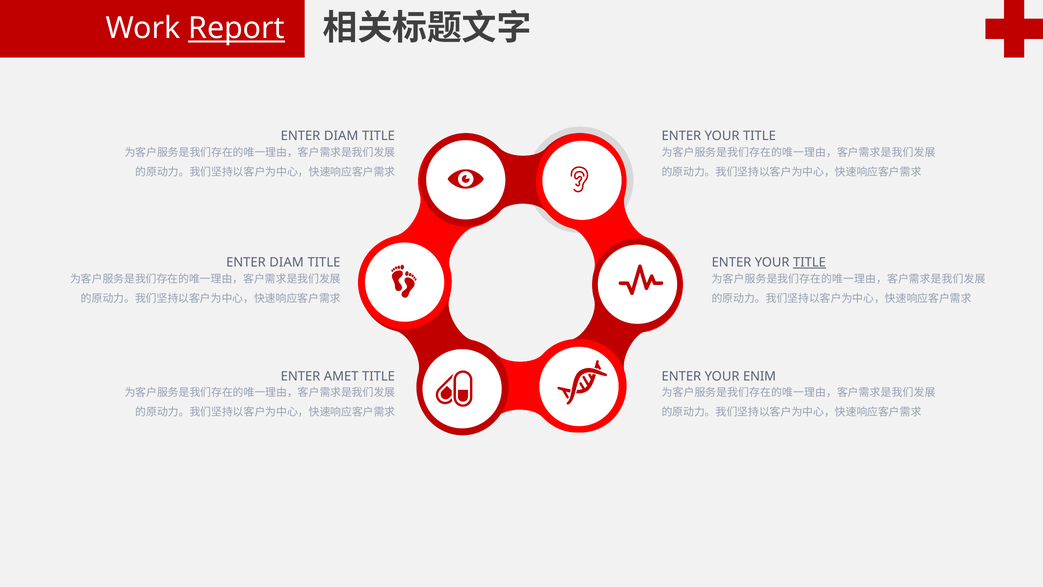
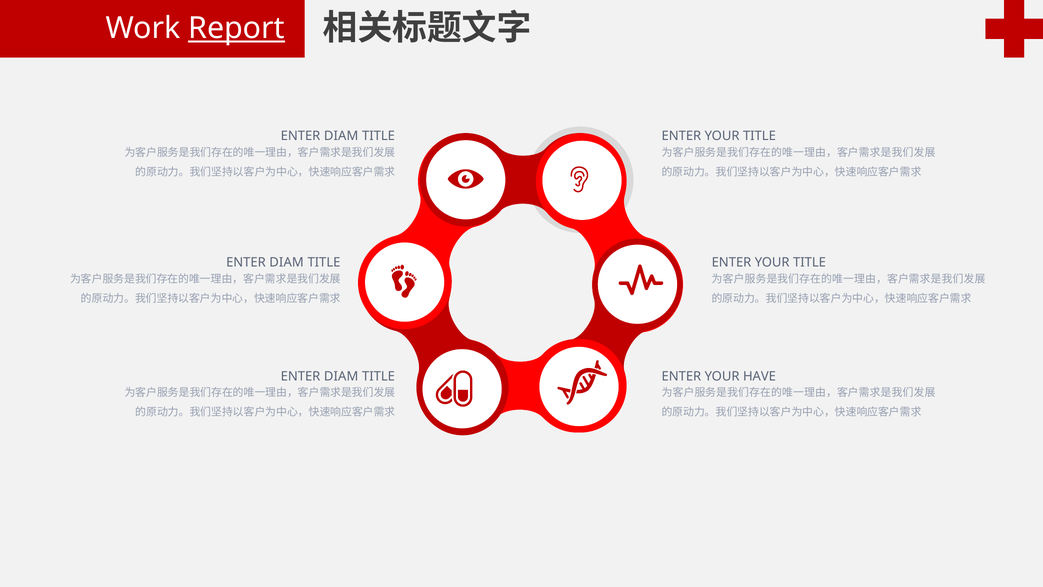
TITLE underline: present -> none (810, 262)
AMET: AMET -> DIAM (341, 376)
ENIM: ENIM -> HAVE (759, 376)
